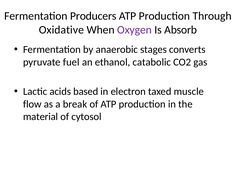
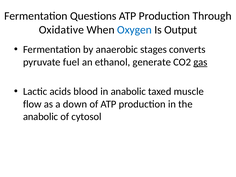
Producers: Producers -> Questions (93, 16)
Oxygen colour: purple -> blue (134, 30)
Absorb: Absorb -> Output (181, 30)
catabolic: catabolic -> generate (152, 62)
gas underline: none -> present (200, 62)
based: based -> blood (86, 91)
in electron: electron -> anabolic (128, 91)
break: break -> down (75, 104)
material: material -> anabolic (41, 117)
